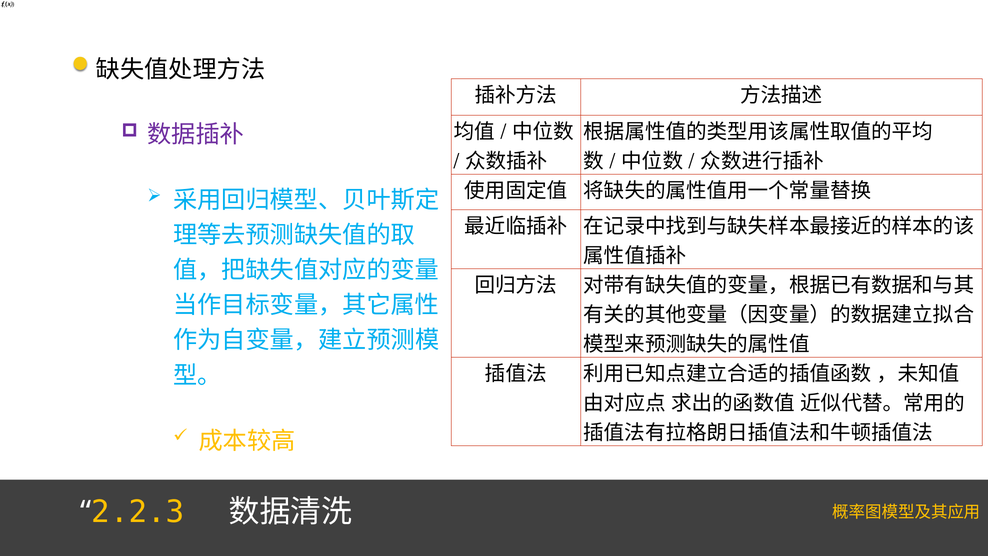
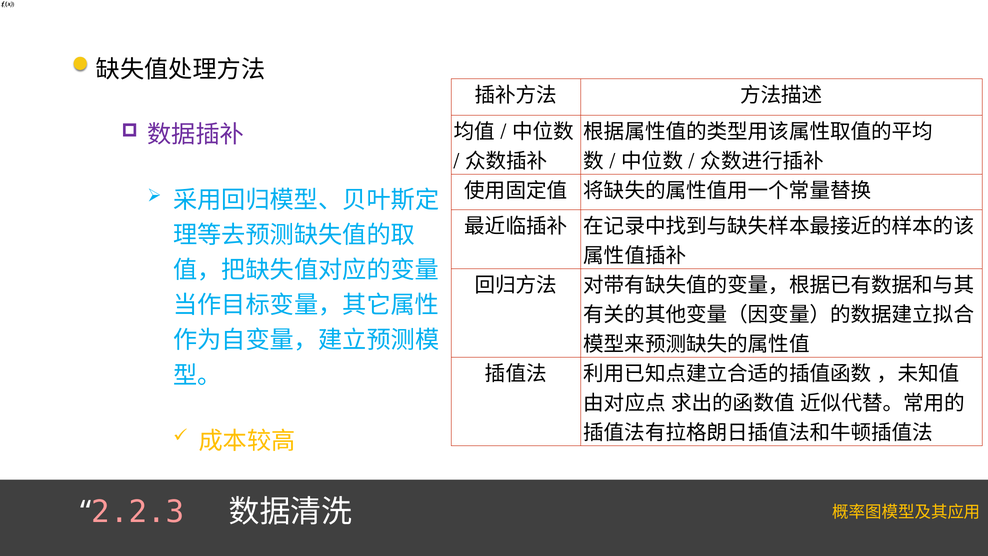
2.2.3 colour: yellow -> pink (138, 512)
